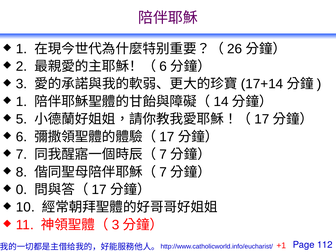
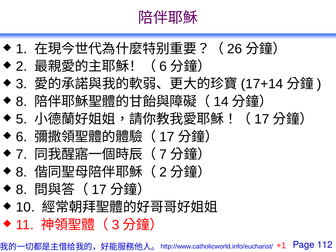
1: 1 -> 8 (22, 102)
7: 7 -> 2 (163, 172)
0: 0 -> 8 (22, 190)
